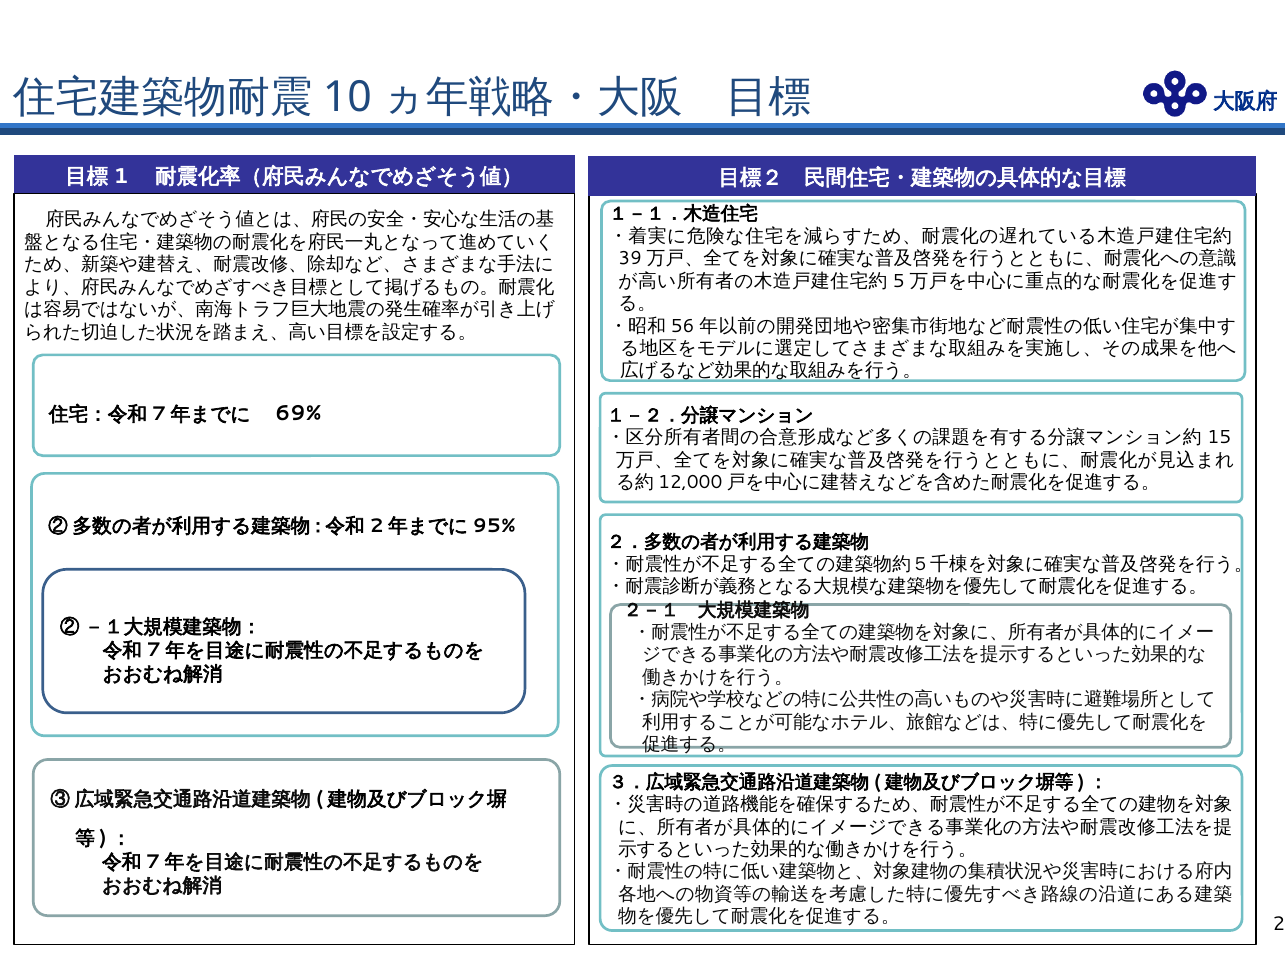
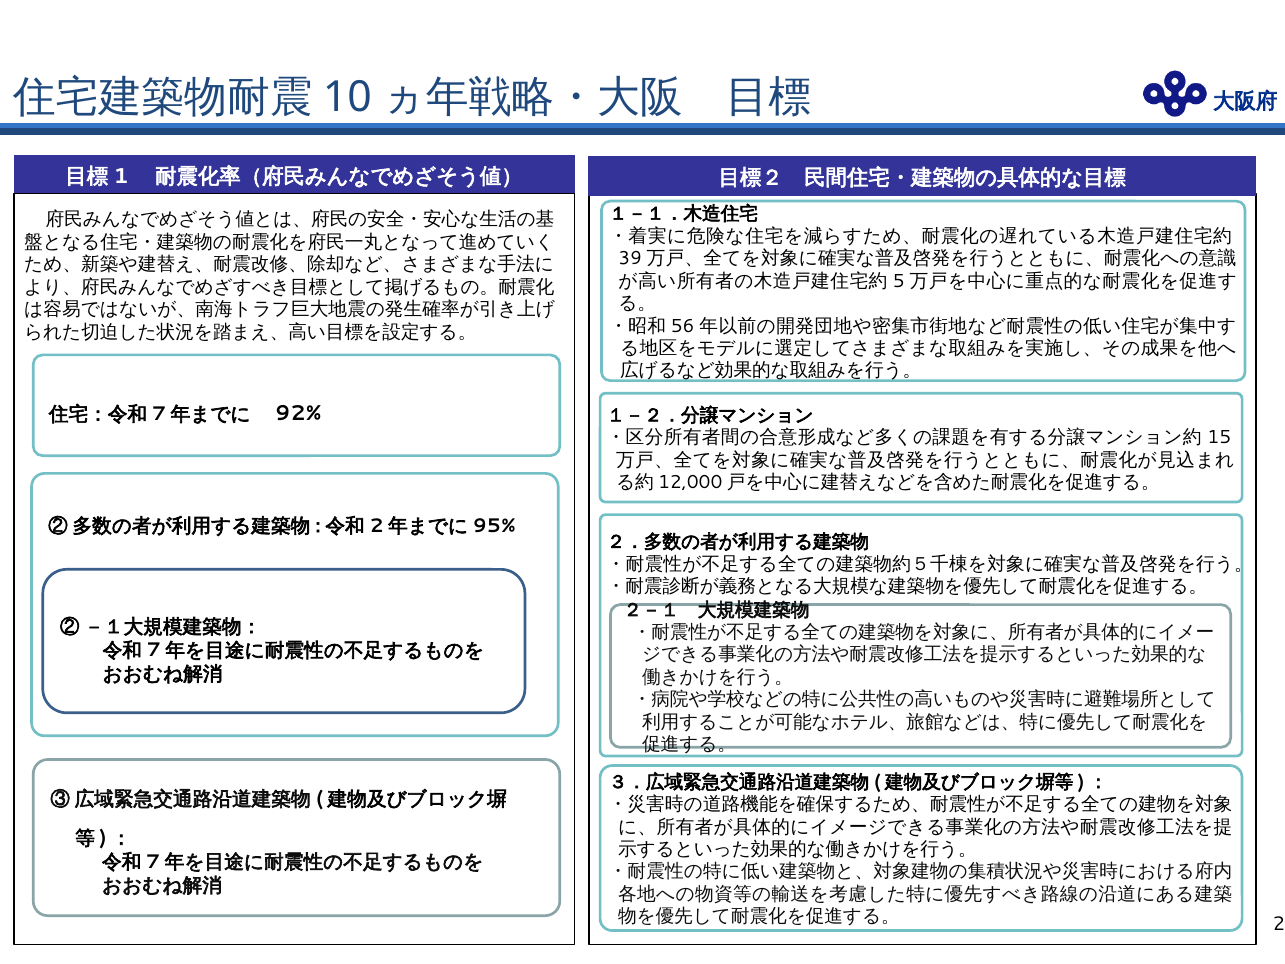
69%: 69% -> 92% (298, 413)
